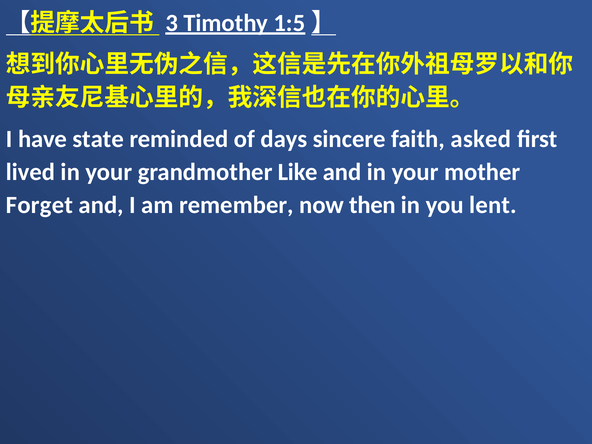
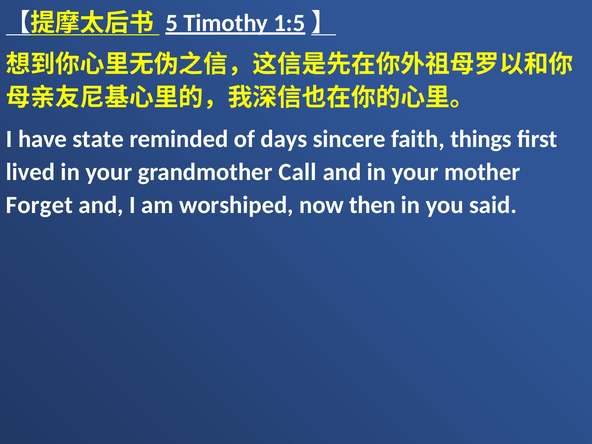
3: 3 -> 5 (172, 23)
asked: asked -> things (481, 139)
Like: Like -> Call (297, 172)
remember: remember -> worshiped (236, 205)
lent: lent -> said (493, 205)
